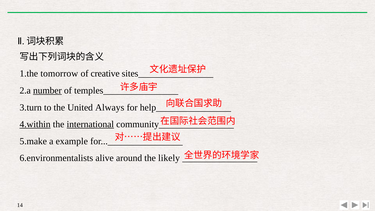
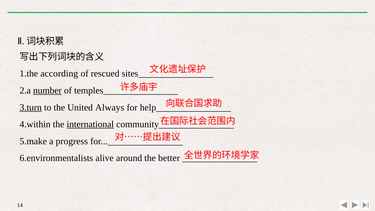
tomorrow: tomorrow -> according (59, 74)
creative: creative -> rescued (105, 74)
3.turn underline: none -> present (31, 107)
4.within underline: present -> none (35, 124)
example: example -> progress (72, 141)
likely: likely -> better (169, 158)
